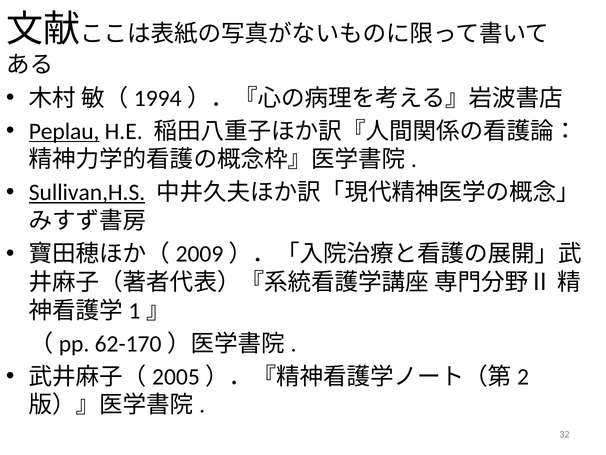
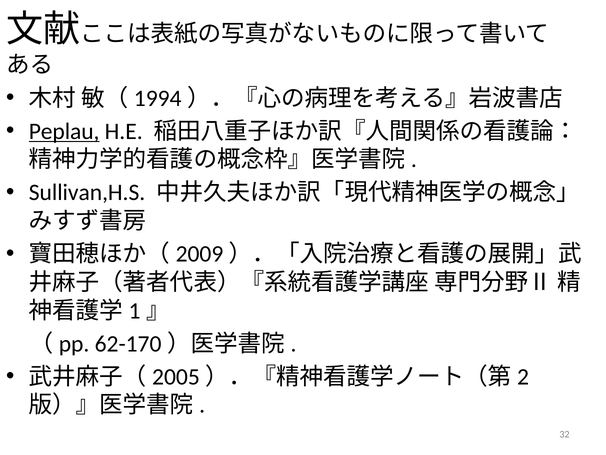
Sullivan,H.S underline: present -> none (87, 192)
